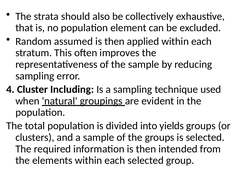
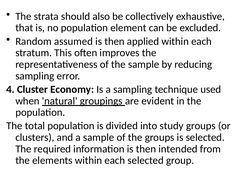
Including: Including -> Economy (72, 89)
yields: yields -> study (172, 126)
